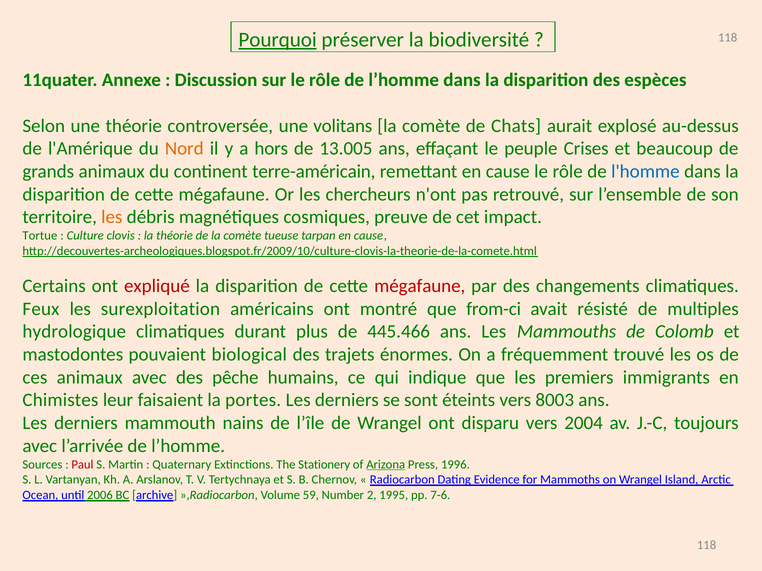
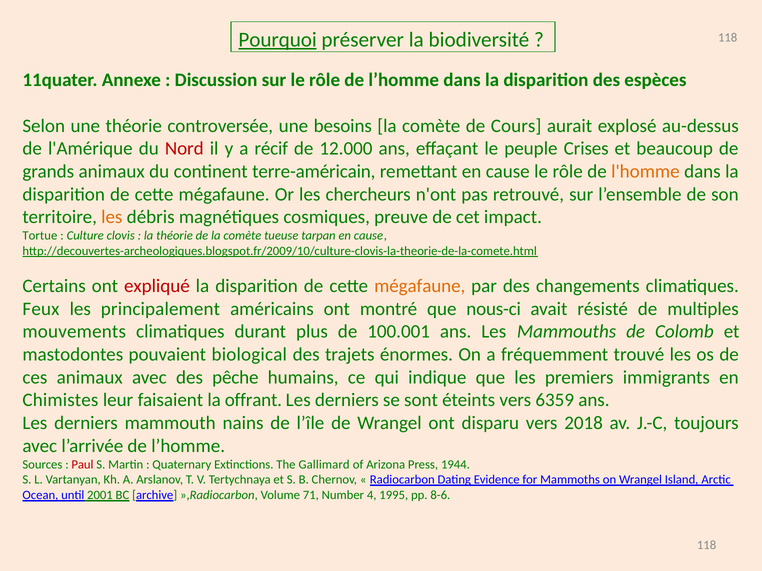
volitans: volitans -> besoins (343, 126)
Chats: Chats -> Cours (516, 126)
Nord colour: orange -> red (184, 149)
hors: hors -> récif (271, 149)
13.005: 13.005 -> 12.000 (346, 149)
l'homme colour: blue -> orange (645, 172)
mégafaune colour: red -> orange (420, 286)
surexploitation: surexploitation -> principalement (160, 309)
from-ci: from-ci -> nous-ci (494, 309)
hydrologique: hydrologique -> mouvements (74, 332)
445.466: 445.466 -> 100.001 (399, 332)
portes: portes -> offrant (253, 400)
8003: 8003 -> 6359 (555, 400)
2004: 2004 -> 2018 (584, 423)
Stationery: Stationery -> Gallimard (324, 465)
Arizona underline: present -> none (386, 465)
1996: 1996 -> 1944 (455, 465)
2006: 2006 -> 2001 (100, 496)
59: 59 -> 71 (311, 496)
2: 2 -> 4 (372, 496)
7-6: 7-6 -> 8-6 (440, 496)
